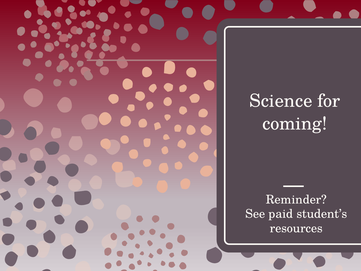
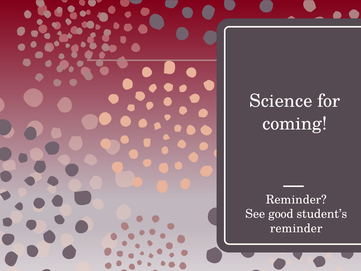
paid: paid -> good (281, 214)
resources: resources -> reminder (296, 228)
